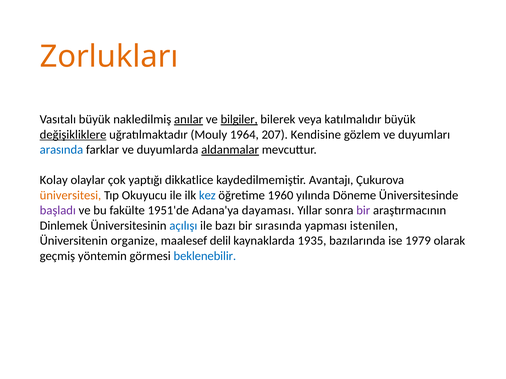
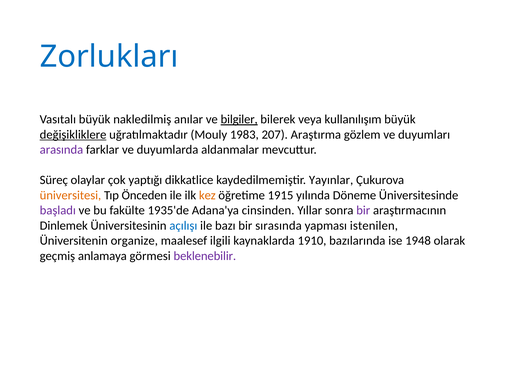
Zorlukları colour: orange -> blue (109, 57)
anılar underline: present -> none (189, 120)
katılmalıdır: katılmalıdır -> kullanılışım (353, 120)
1964: 1964 -> 1983 (244, 135)
Kendisine: Kendisine -> Araştırma (316, 135)
arasında colour: blue -> purple (61, 150)
aldanmalar underline: present -> none (230, 150)
Kolay: Kolay -> Süreç (54, 180)
Avantajı: Avantajı -> Yayınlar (331, 180)
Okuyucu: Okuyucu -> Önceden (144, 195)
kez colour: blue -> orange (207, 195)
1960: 1960 -> 1915 (281, 195)
1951'de: 1951'de -> 1935'de (168, 211)
dayaması: dayaması -> cinsinden (268, 211)
delil: delil -> ilgili (220, 241)
1935: 1935 -> 1910 (312, 241)
1979: 1979 -> 1948 (418, 241)
yöntemin: yöntemin -> anlamaya (102, 256)
beklenebilir colour: blue -> purple (205, 256)
